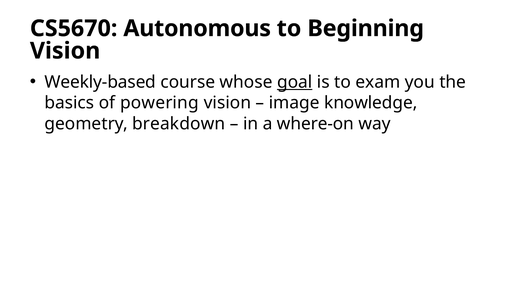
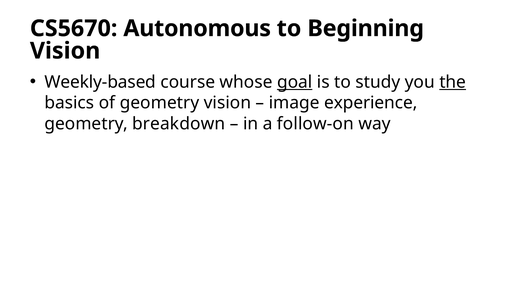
exam: exam -> study (378, 82)
the underline: none -> present (453, 82)
of powering: powering -> geometry (160, 103)
knowledge: knowledge -> experience (371, 103)
where-on: where-on -> follow-on (315, 123)
